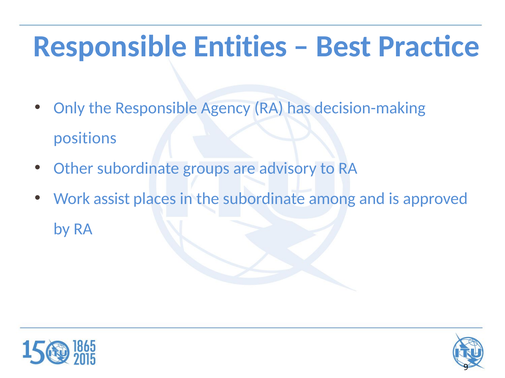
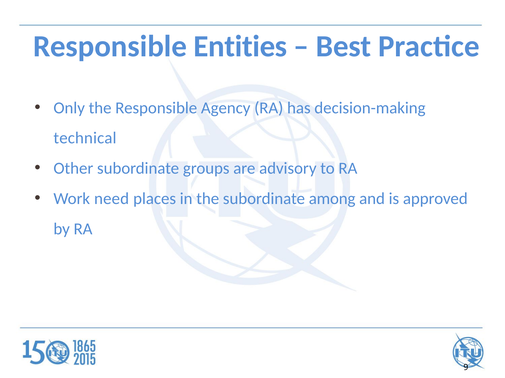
positions: positions -> technical (85, 138)
assist: assist -> need (112, 199)
